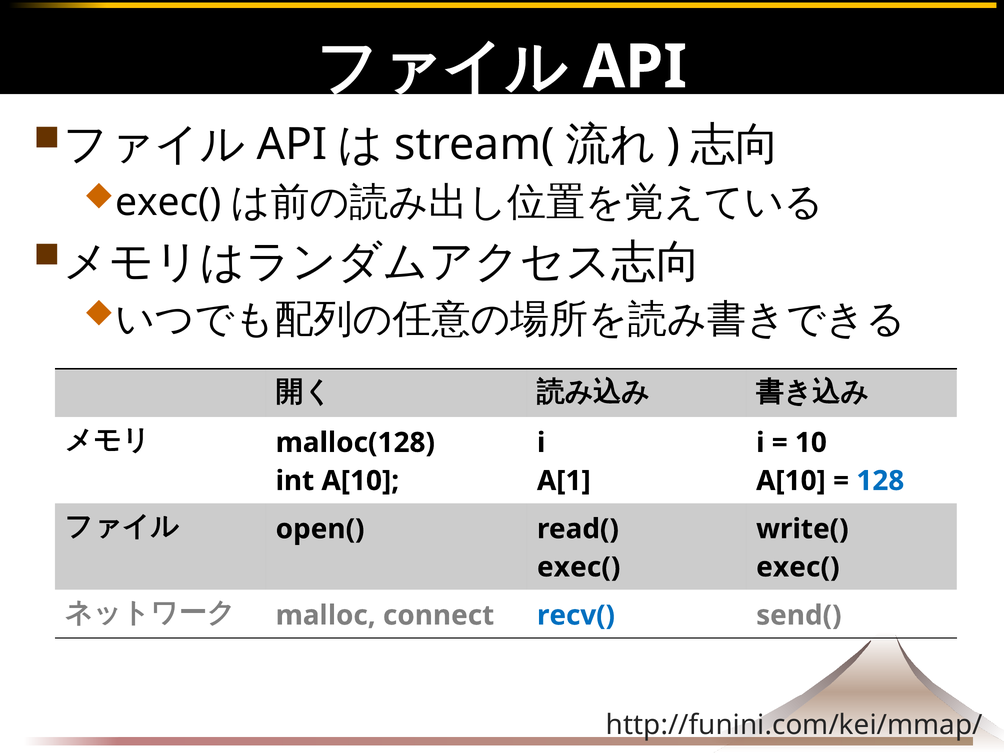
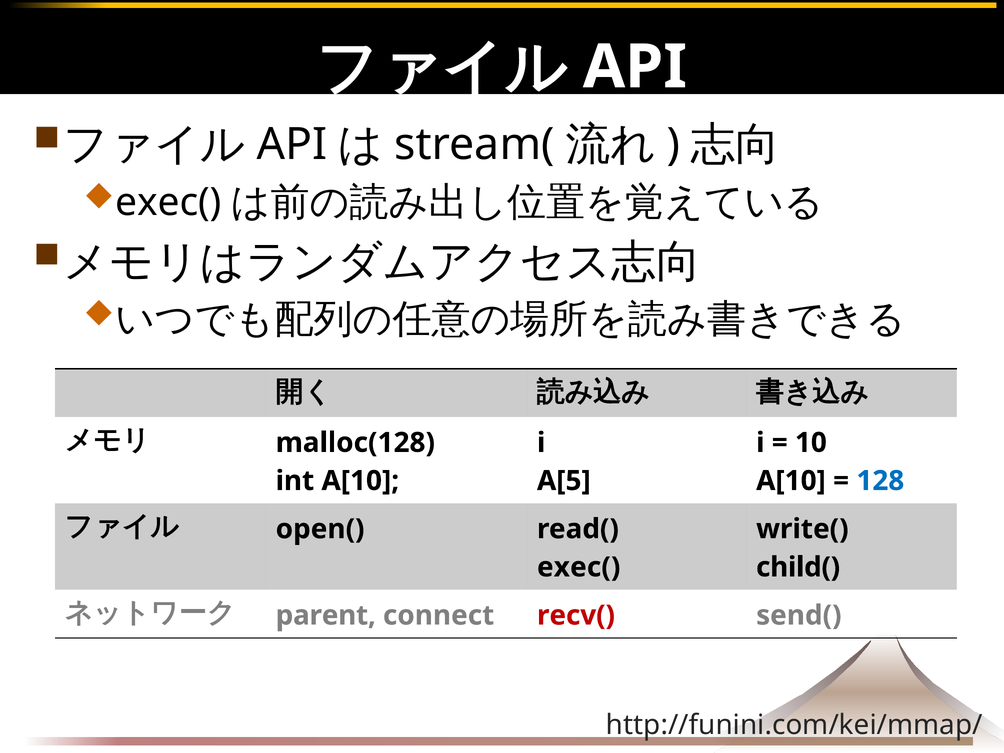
A[1: A[1 -> A[5 (564, 481)
exec(: exec( -> child( (798, 567)
malloc: malloc -> parent (326, 615)
recv( colour: blue -> red (576, 615)
